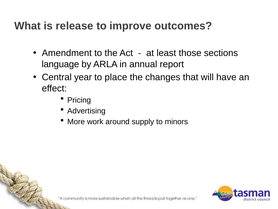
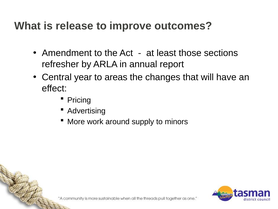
language: language -> refresher (60, 64)
place: place -> areas (116, 77)
